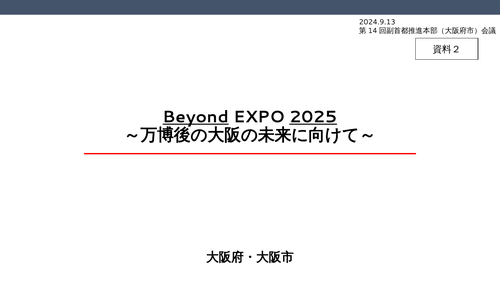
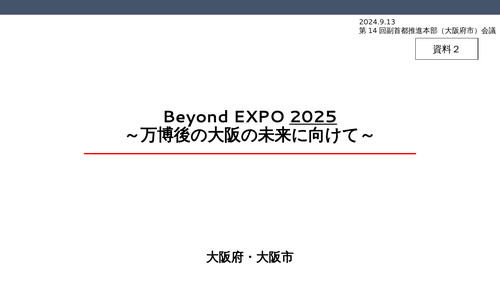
Beyond underline: present -> none (196, 117)
